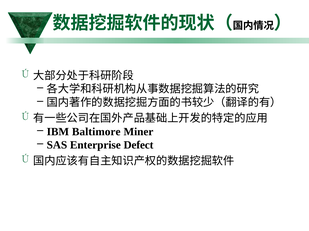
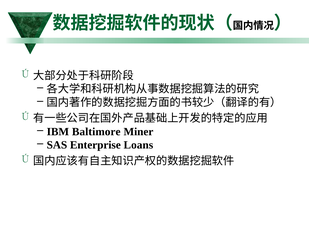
Defect: Defect -> Loans (138, 145)
